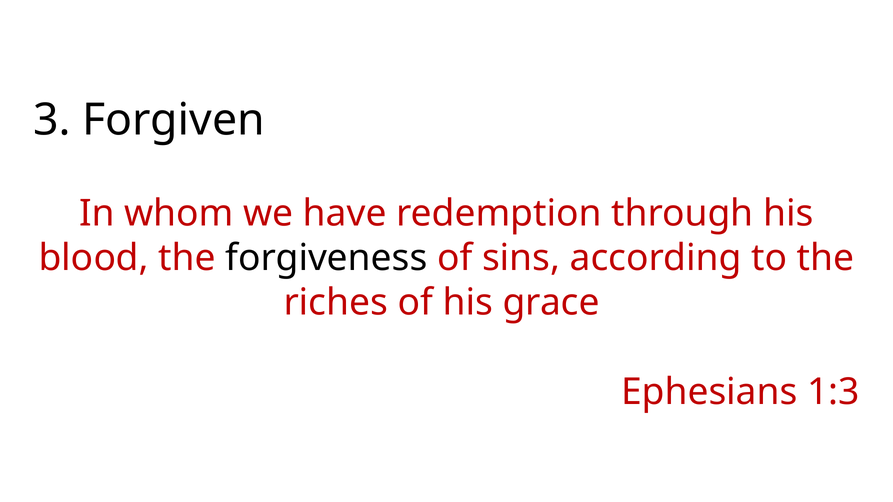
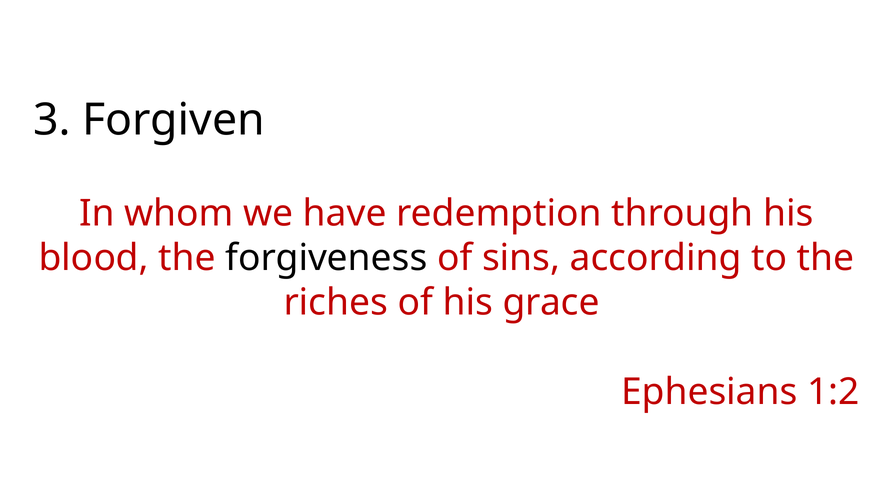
1:3: 1:3 -> 1:2 (833, 392)
